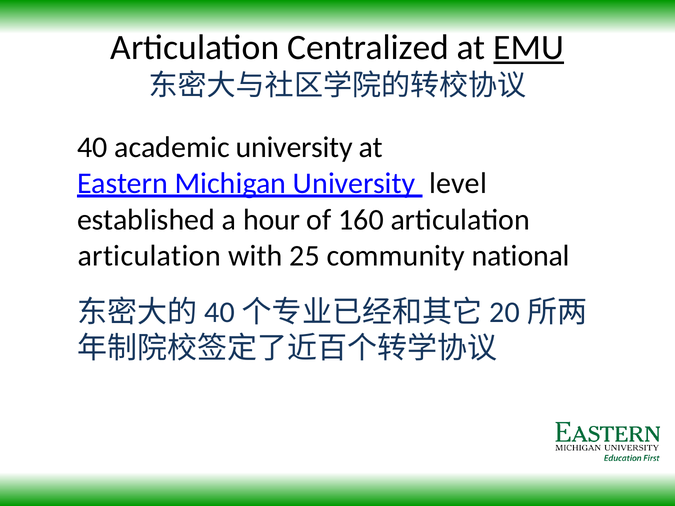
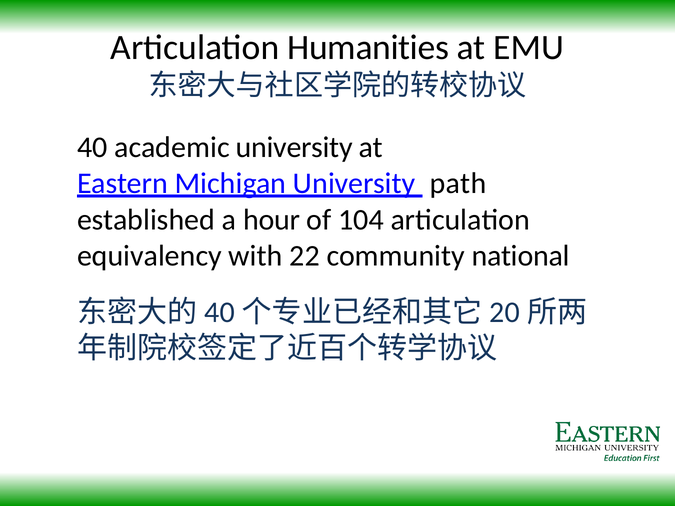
Centralized: Centralized -> Humanities (368, 48)
EMU underline: present -> none (529, 48)
level: level -> path (458, 183)
160: 160 -> 104 (361, 220)
articulation: articulation -> equivalency (149, 256)
25: 25 -> 22 (305, 256)
